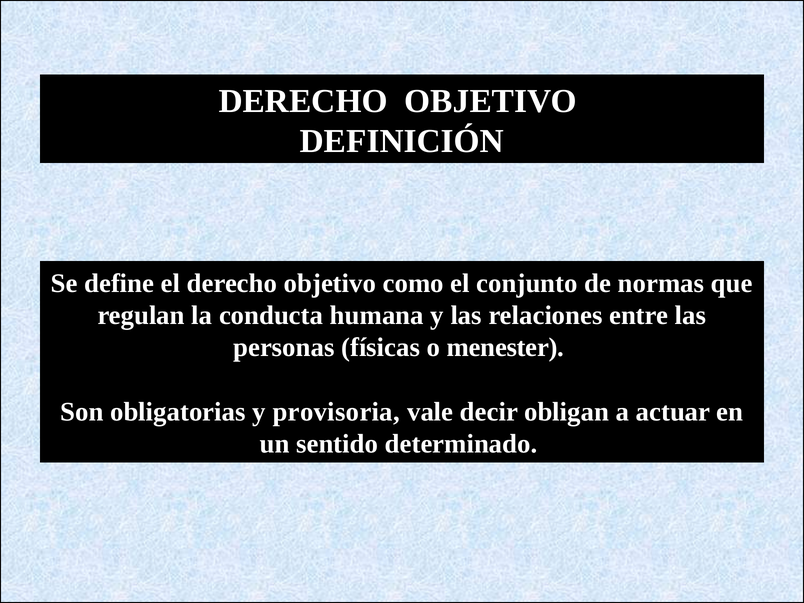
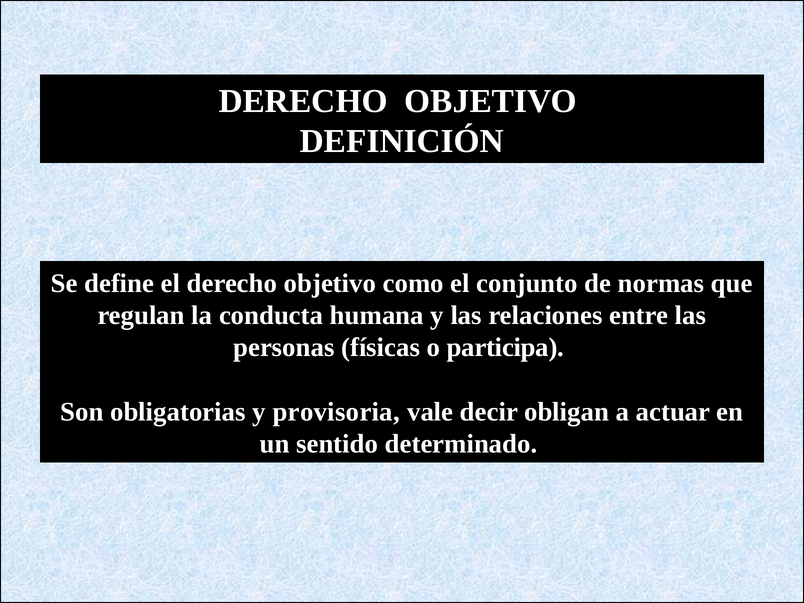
menester: menester -> participa (505, 348)
